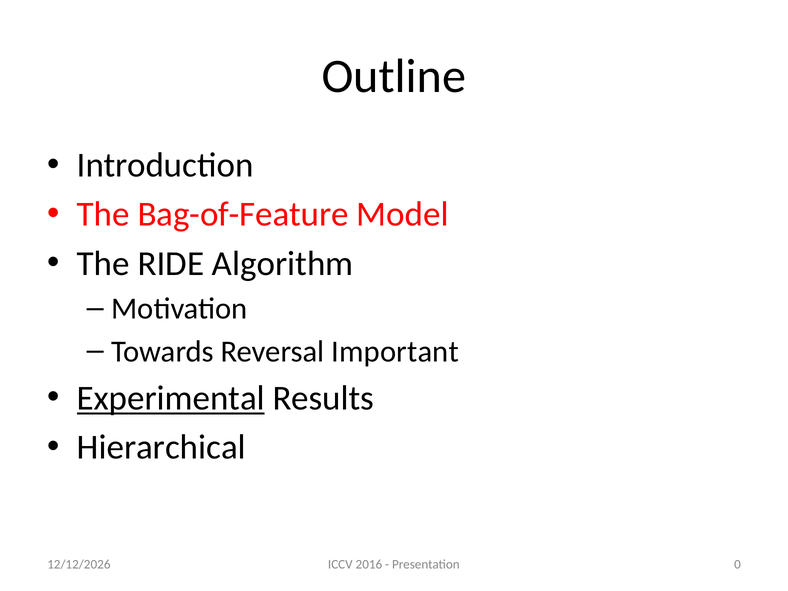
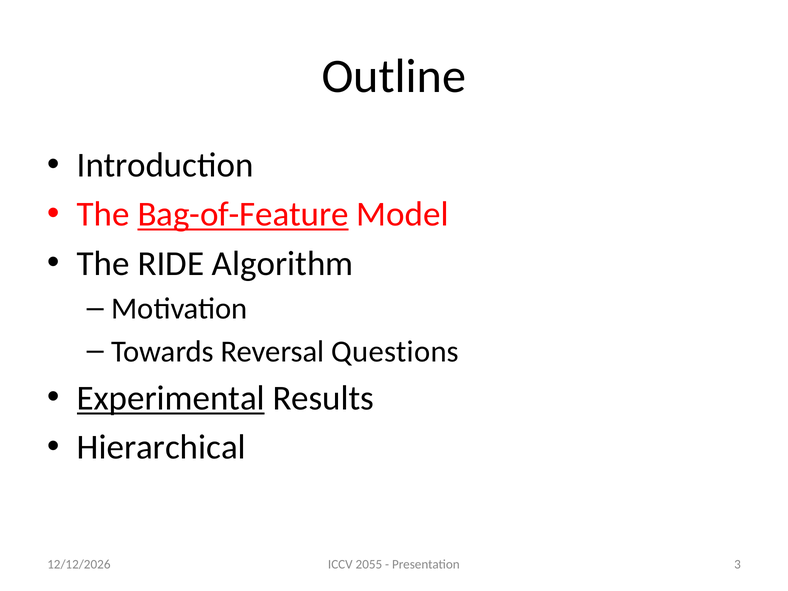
Bag-of-Feature underline: none -> present (243, 214)
Important: Important -> Questions (395, 352)
2016: 2016 -> 2055 (369, 564)
0: 0 -> 3 (737, 564)
